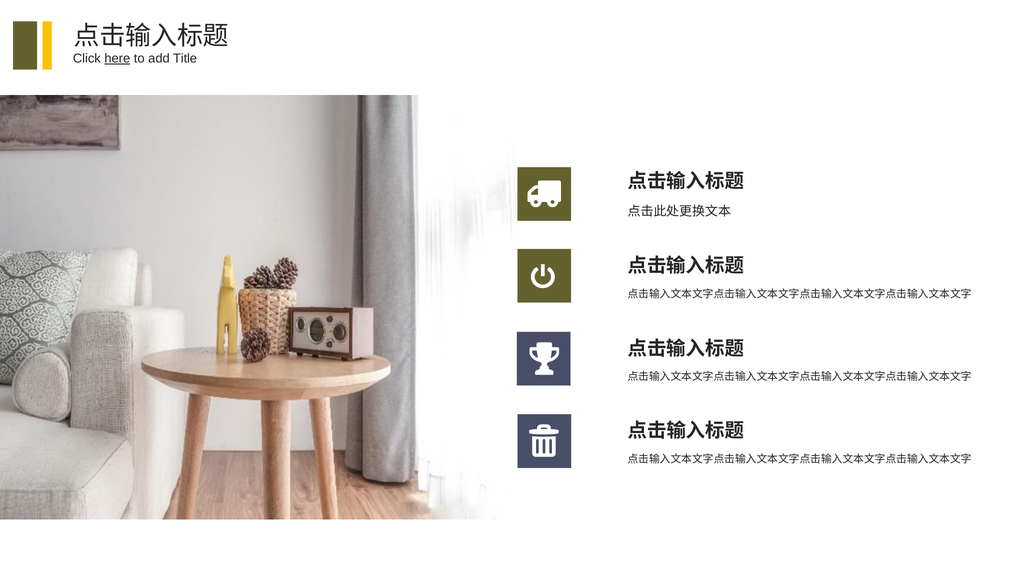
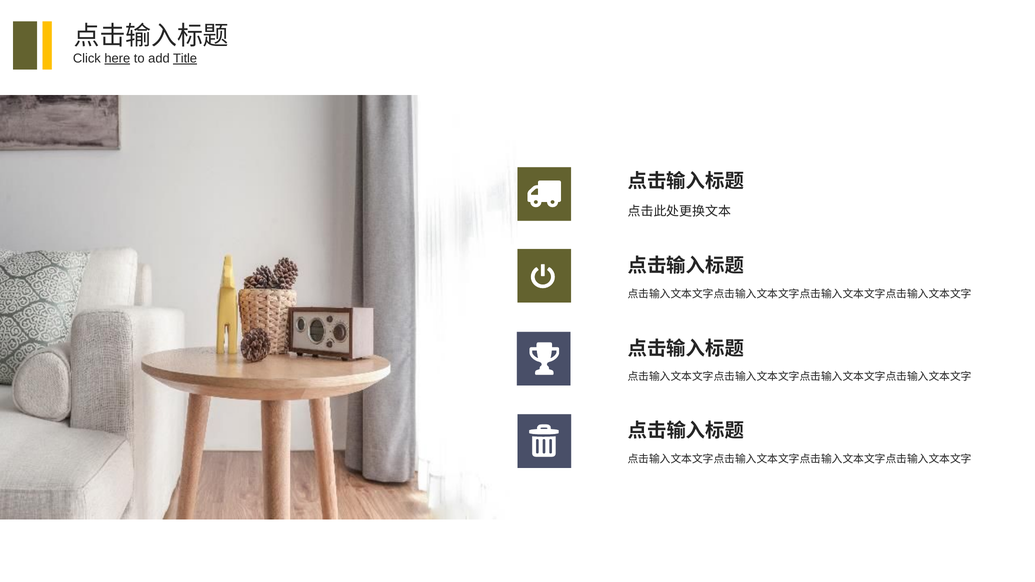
Title underline: none -> present (185, 59)
